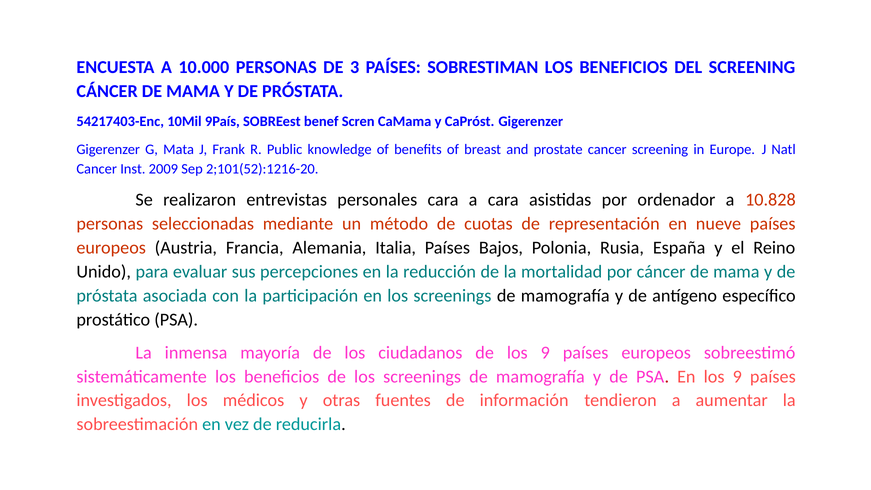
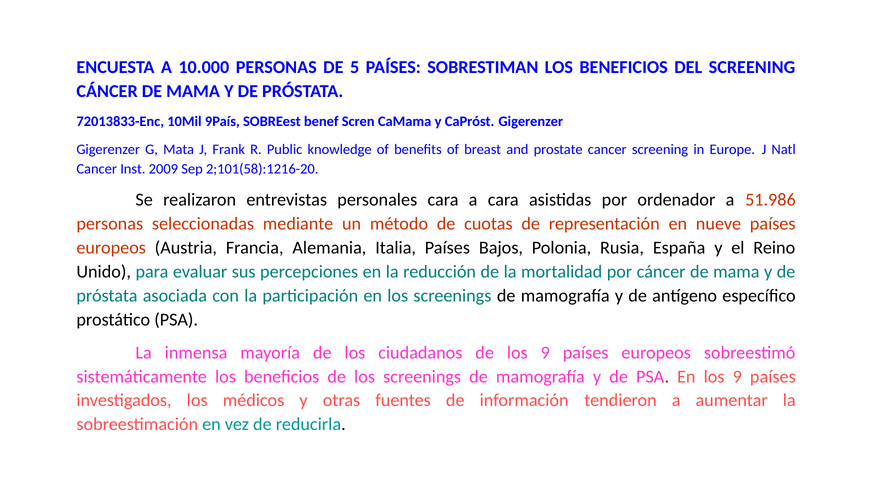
3: 3 -> 5 (355, 67)
54217403-Enc: 54217403-Enc -> 72013833-Enc (120, 121)
2;101(52):1216-20: 2;101(52):1216-20 -> 2;101(58):1216-20 (262, 169)
10.828: 10.828 -> 51.986 (770, 200)
